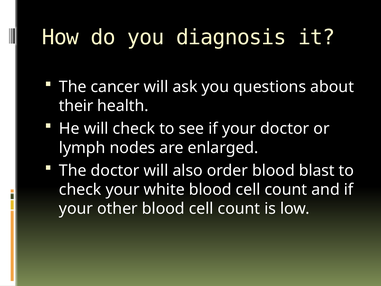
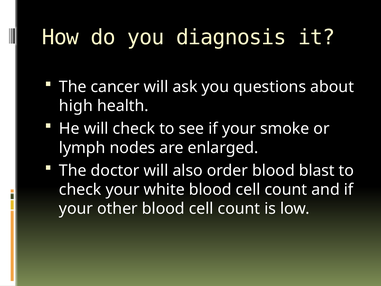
their: their -> high (76, 106)
your doctor: doctor -> smoke (285, 129)
